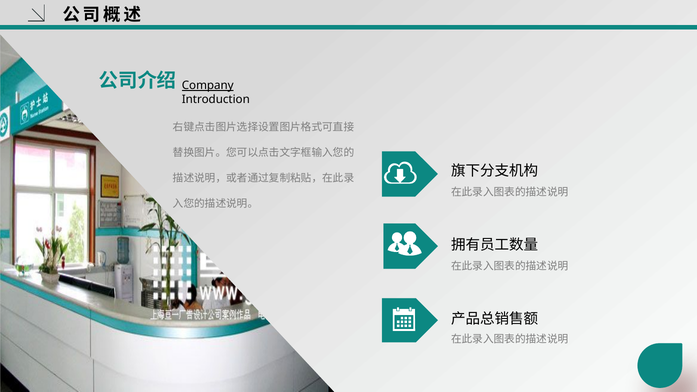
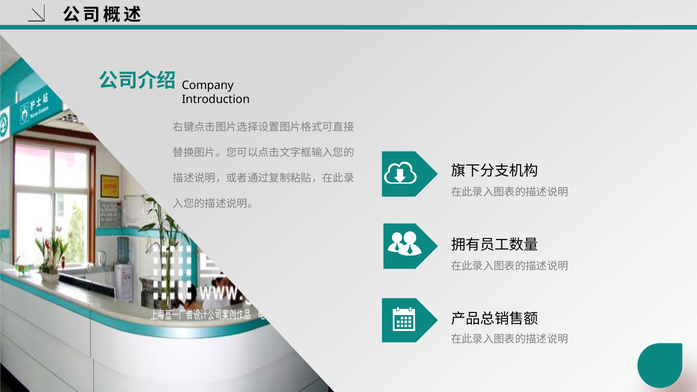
Company underline: present -> none (208, 85)
